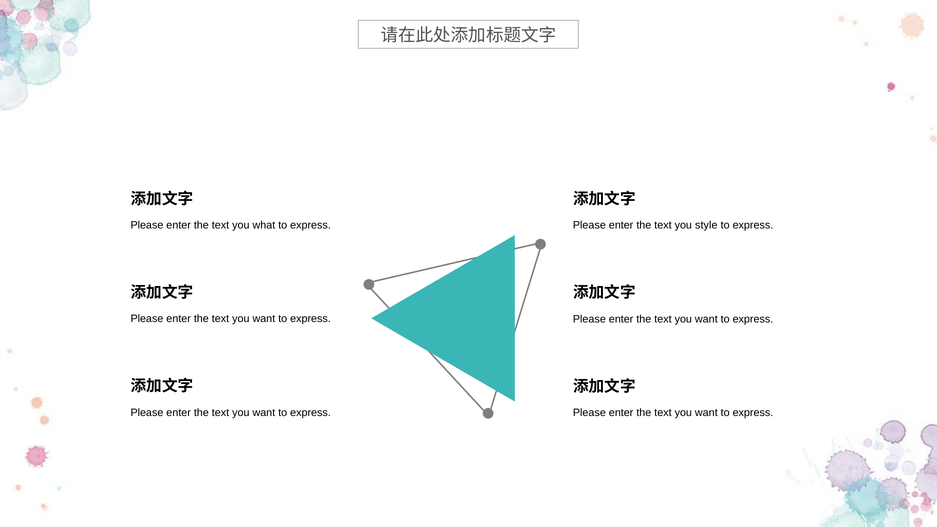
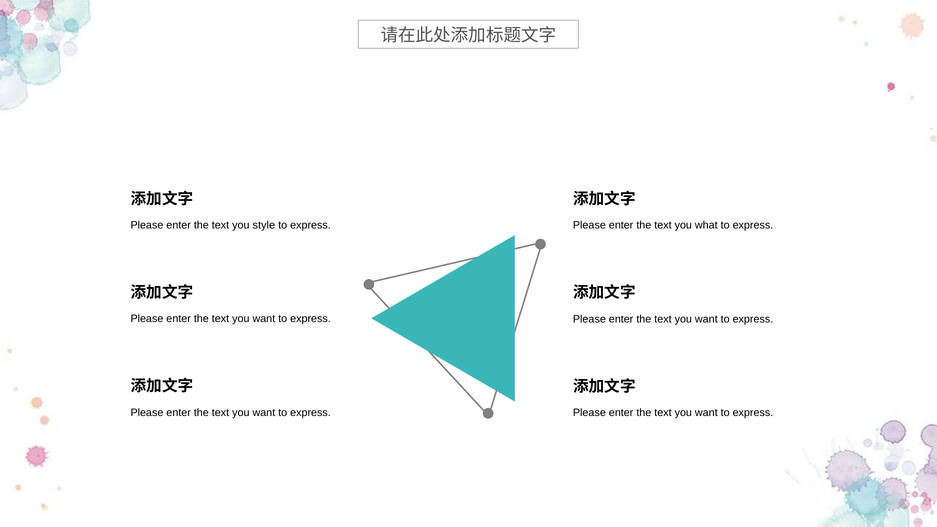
what: what -> style (264, 225)
style: style -> what (706, 225)
